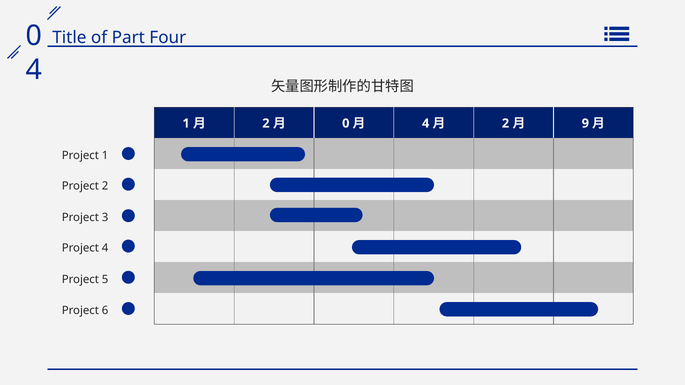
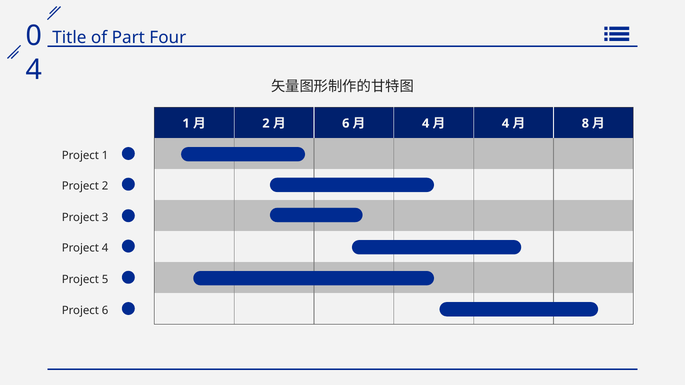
0: 0 -> 6 (346, 123)
2: 2 -> 4 (505, 123)
9: 9 -> 8 (585, 123)
